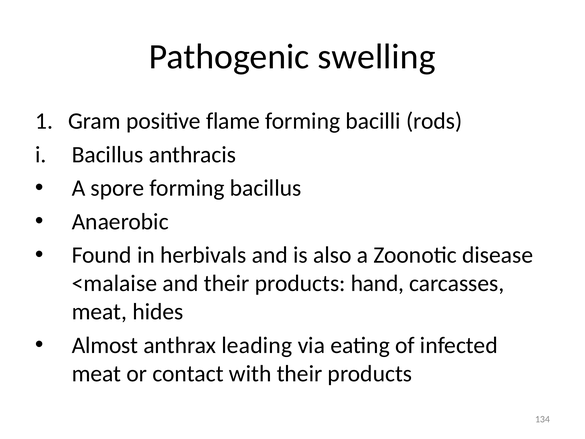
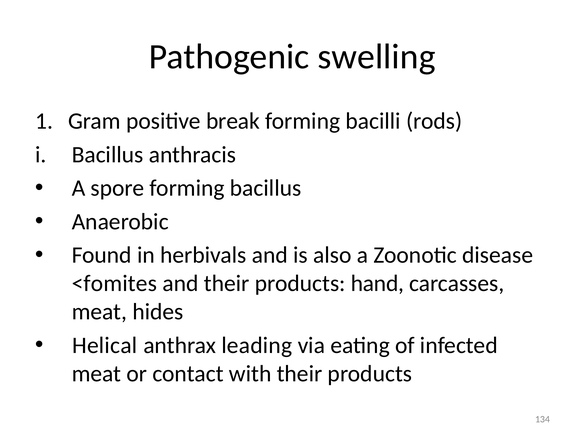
flame: flame -> break (233, 121)
<malaise: <malaise -> <fomites (114, 283)
Almost: Almost -> Helical (105, 345)
